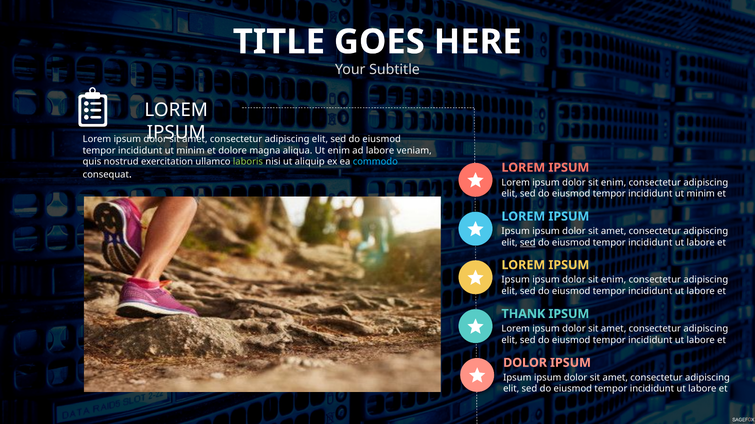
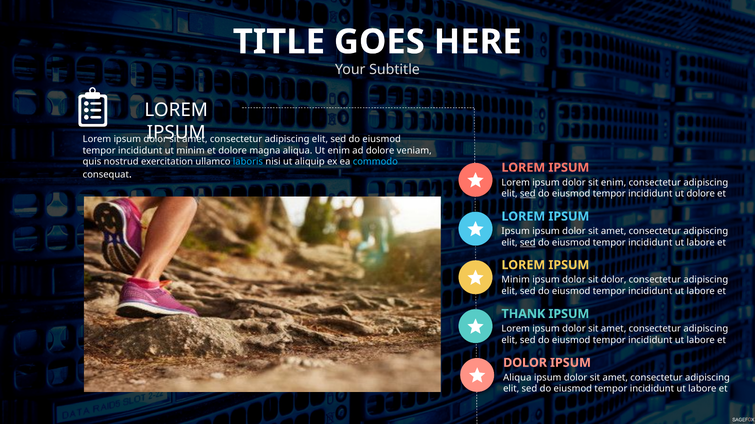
ad labore: labore -> dolore (380, 151)
laboris colour: light green -> light blue (248, 162)
sed underline: none -> present (528, 194)
minim: minim -> dolore (701, 194)
Ipsum: Ipsum -> Minim (516, 280)
enim: enim -> dolor (614, 280)
Ipsum: Ipsum -> Aliqua (517, 378)
